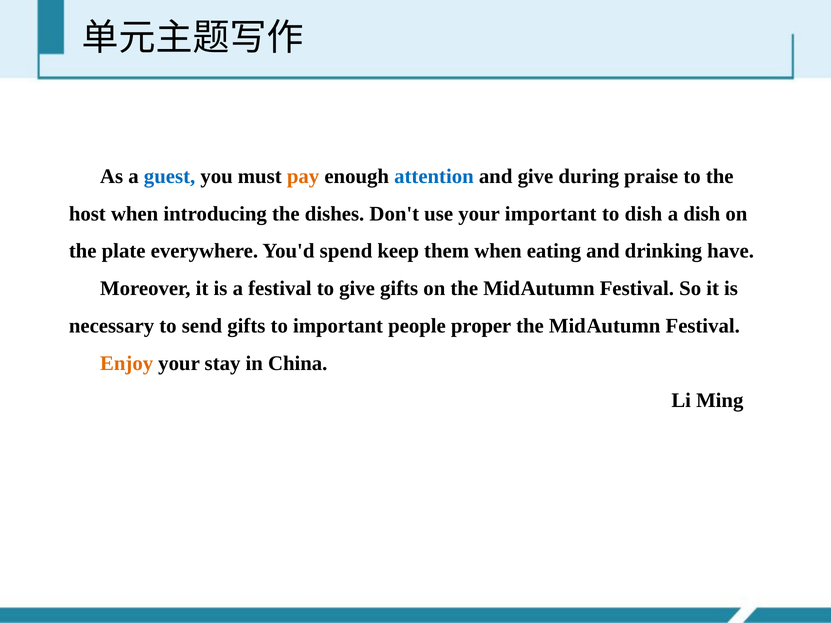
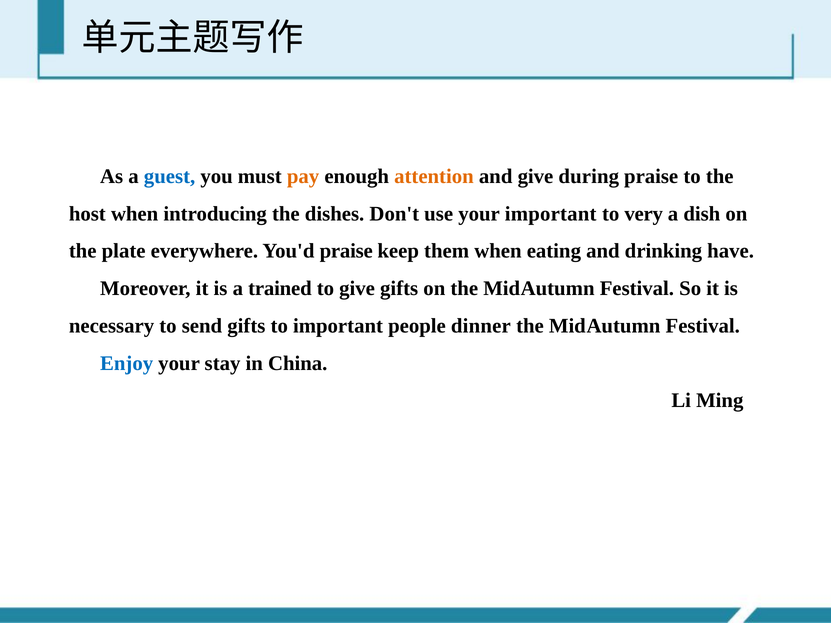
attention colour: blue -> orange (434, 176)
to dish: dish -> very (644, 214)
You'd spend: spend -> praise (346, 251)
a festival: festival -> trained (280, 289)
proper: proper -> dinner (481, 326)
Enjoy colour: orange -> blue (127, 363)
